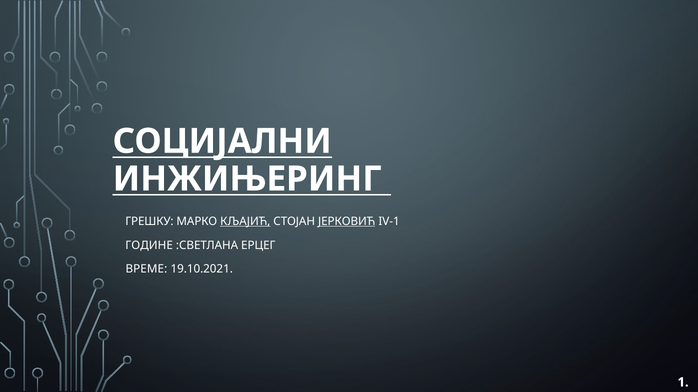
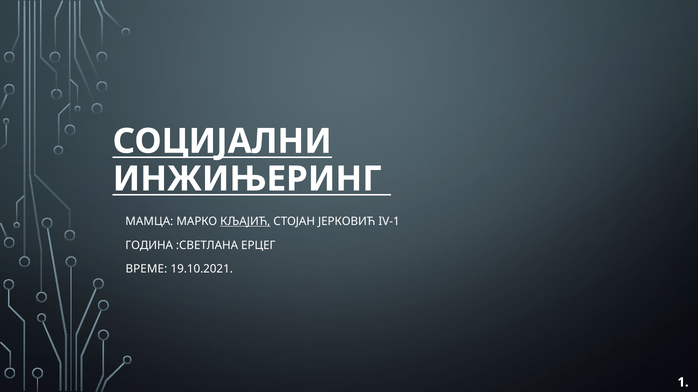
ГРЕШКУ: ГРЕШКУ -> МАМЦА (149, 222)
ЈЕРКОВИЋ underline: present -> none (347, 222)
ГОДИНЕ: ГОДИНЕ -> ГОДИНА (149, 246)
